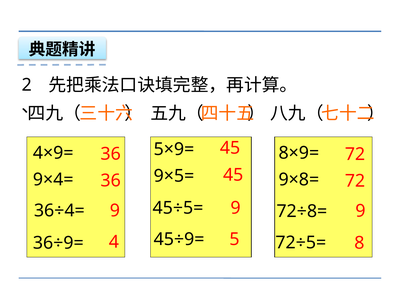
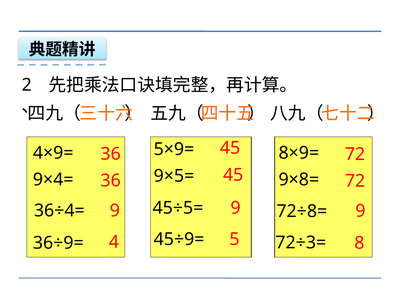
72÷5=: 72÷5= -> 72÷3= (301, 243)
